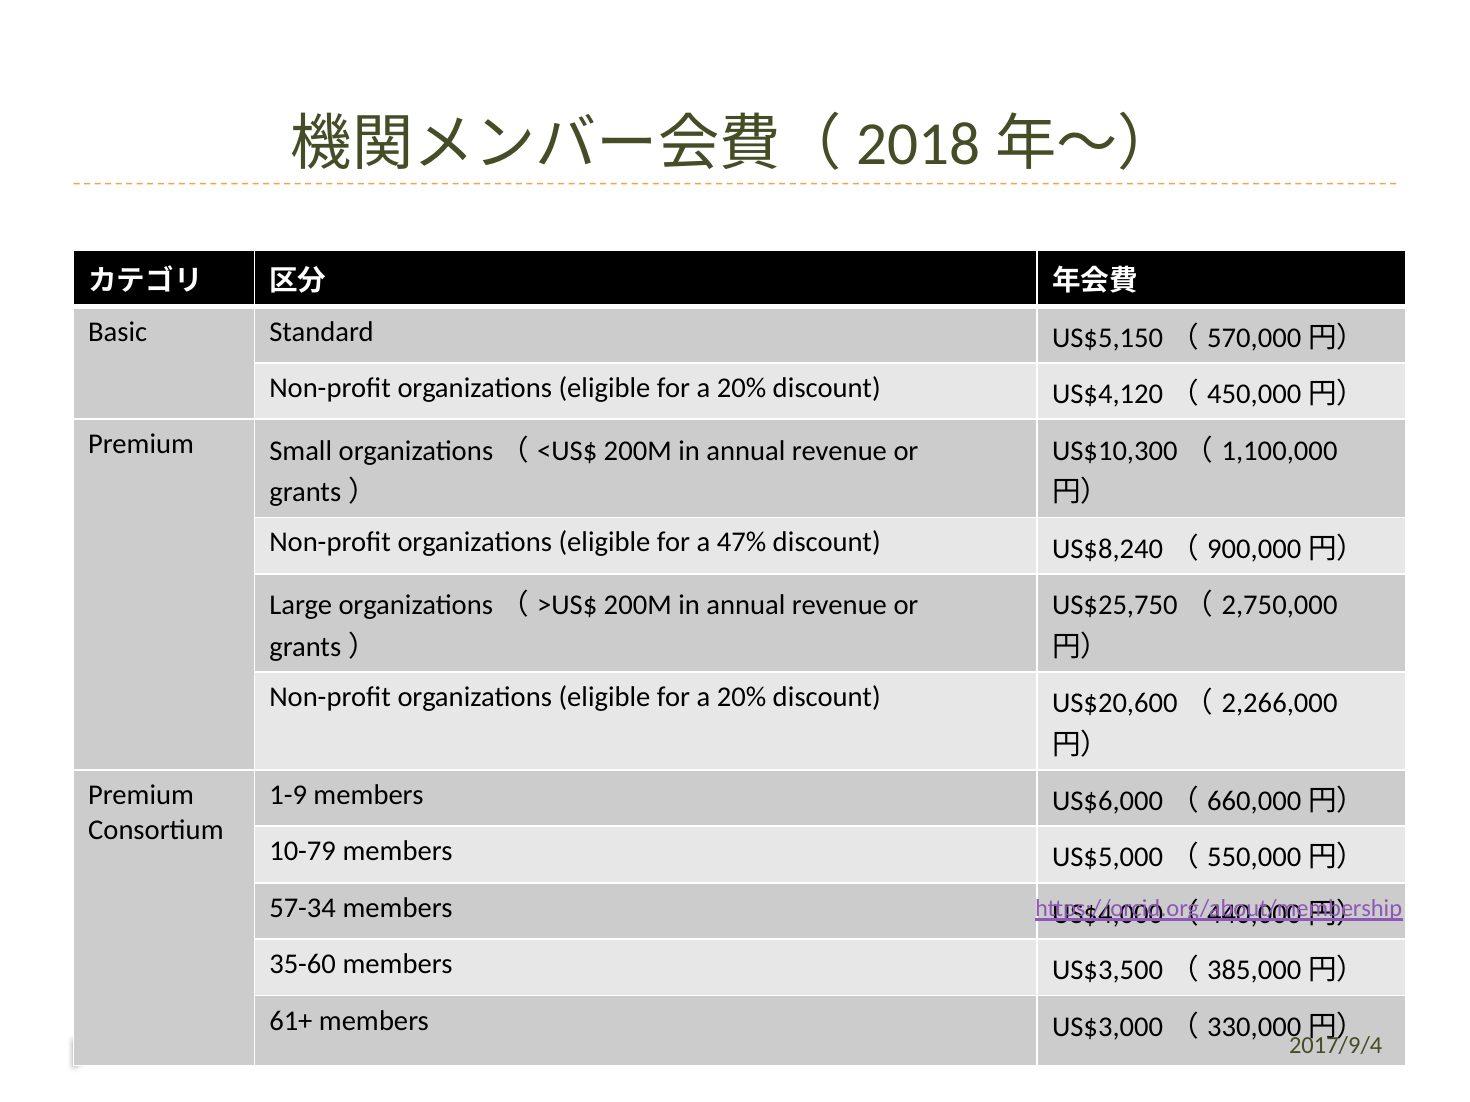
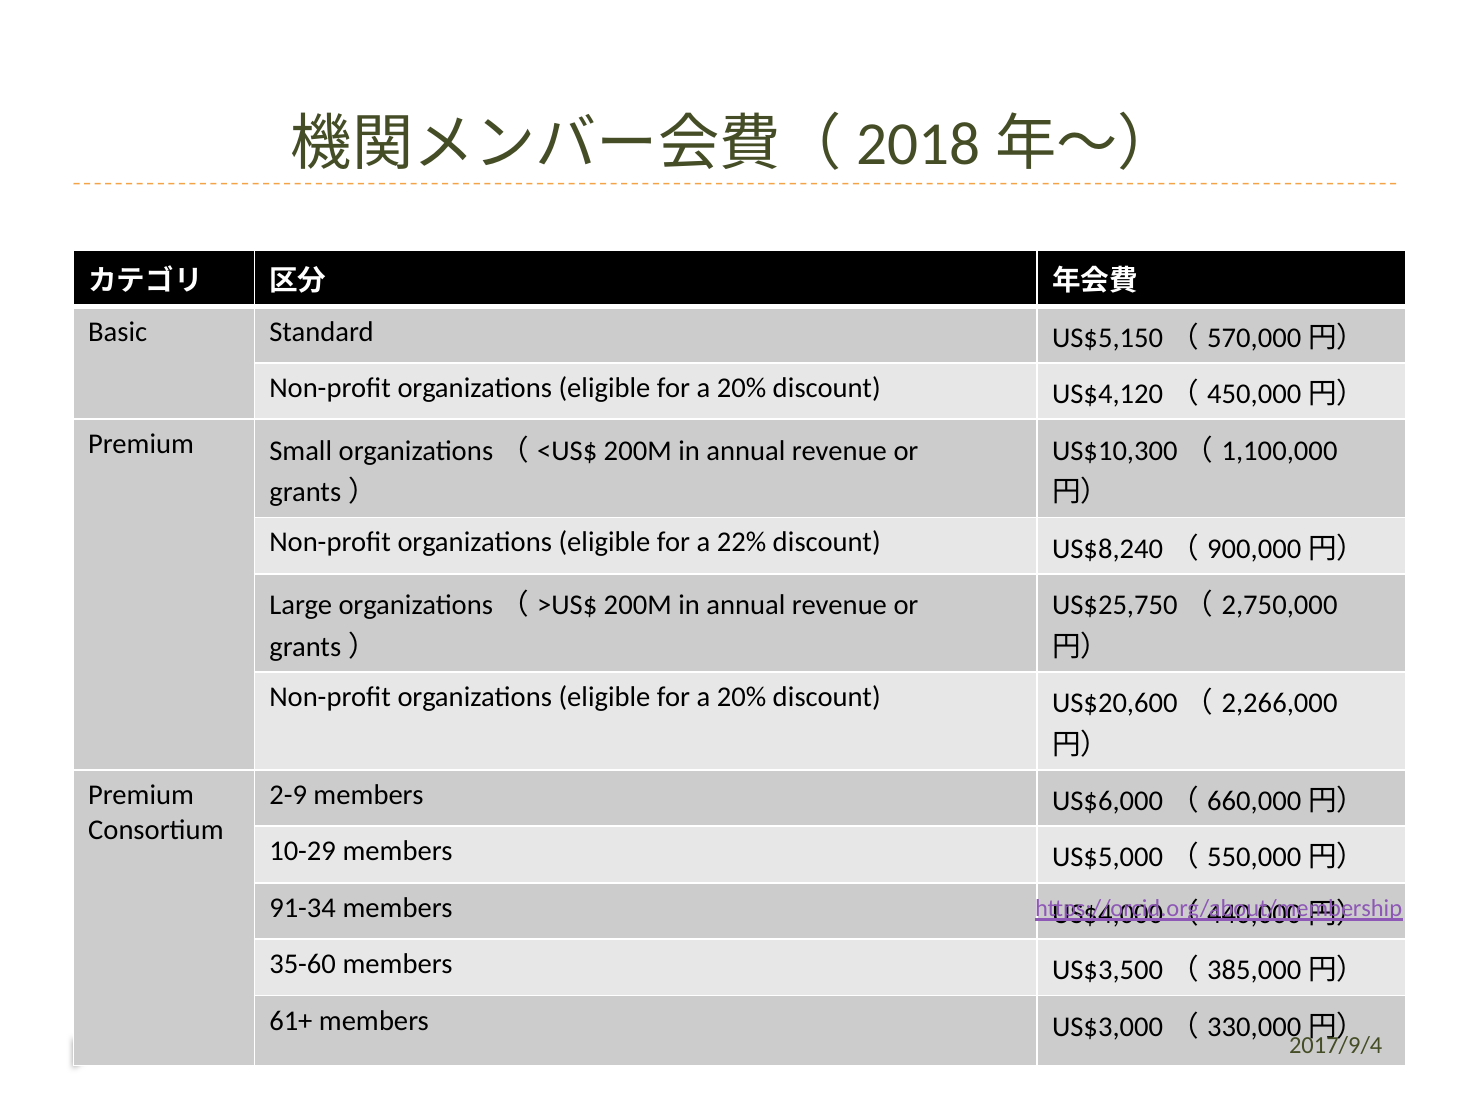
47%: 47% -> 22% (742, 543)
1-9: 1-9 -> 2-9 (288, 795)
10-79: 10-79 -> 10-29 (303, 852)
57-34: 57-34 -> 91-34 (303, 908)
